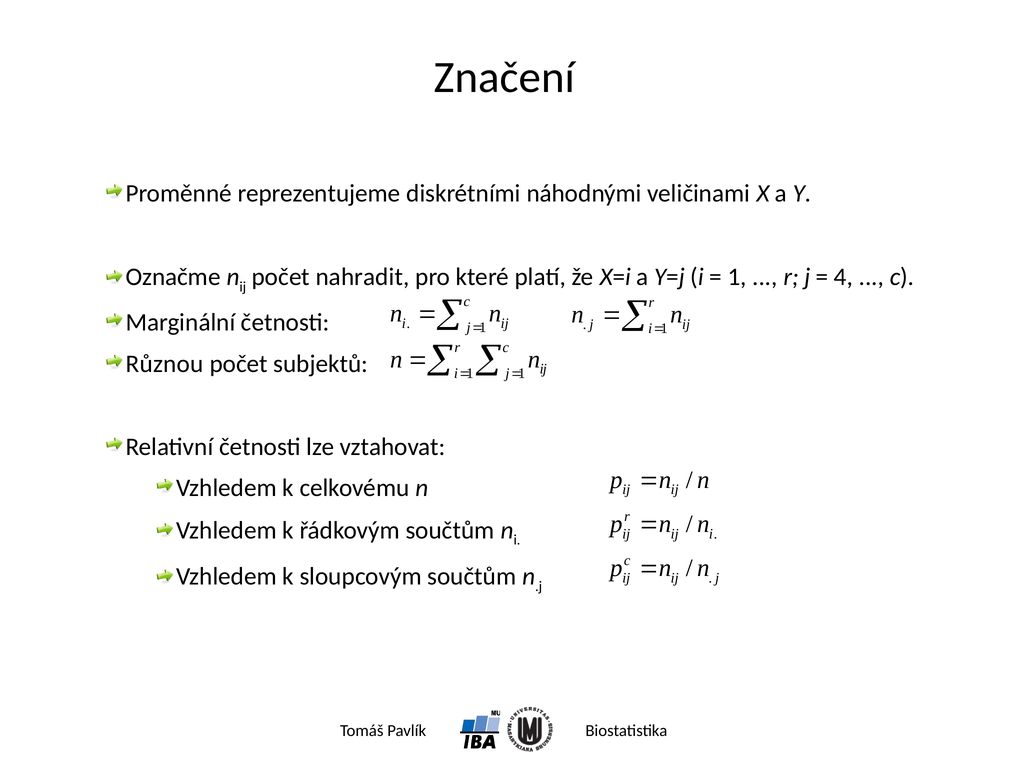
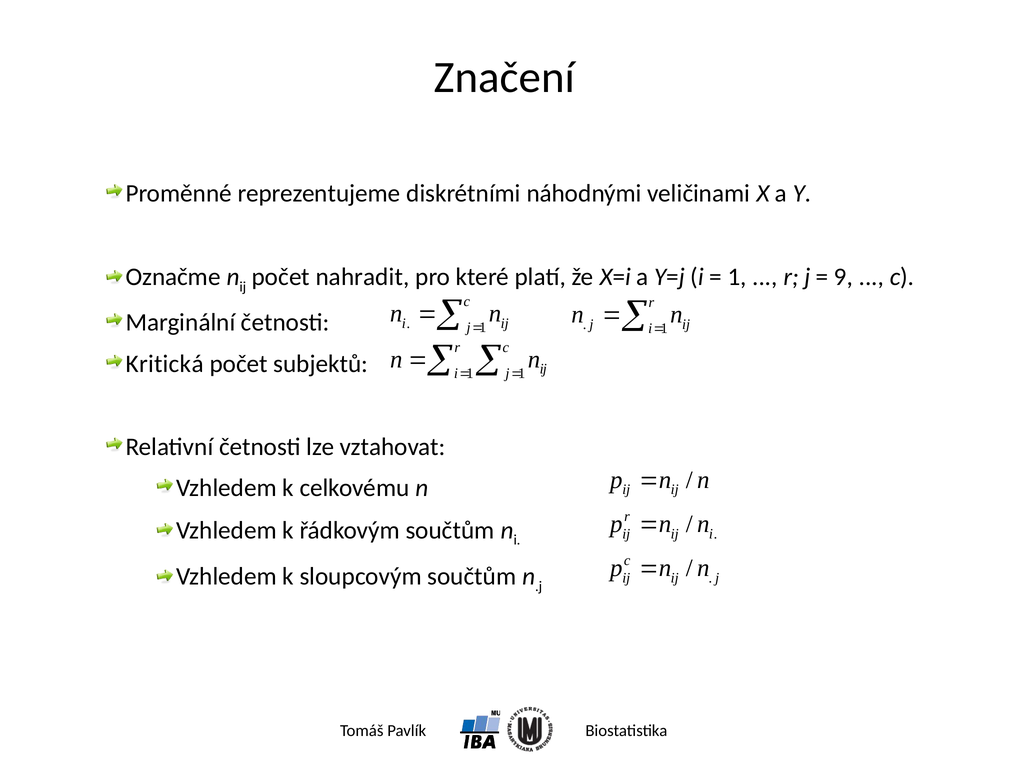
4: 4 -> 9 (844, 277)
Různou: Různou -> Kritická (165, 364)
